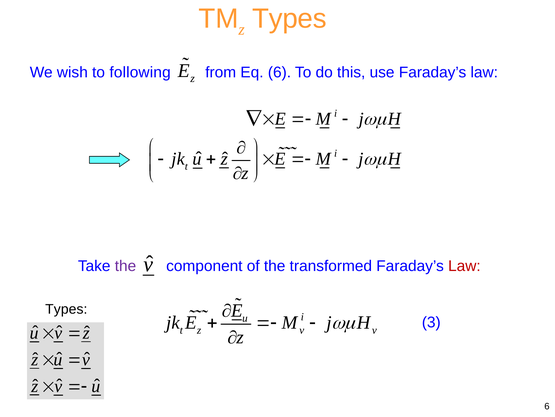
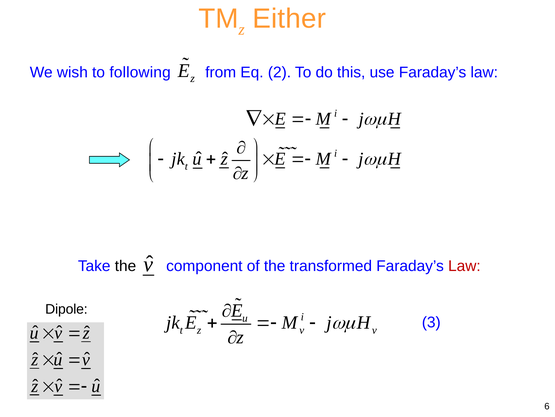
Types: Types -> Either (289, 19)
Eq 6: 6 -> 2 (279, 72)
the colour: purple -> black (125, 266)
Types: Types -> Dipole (66, 309)
